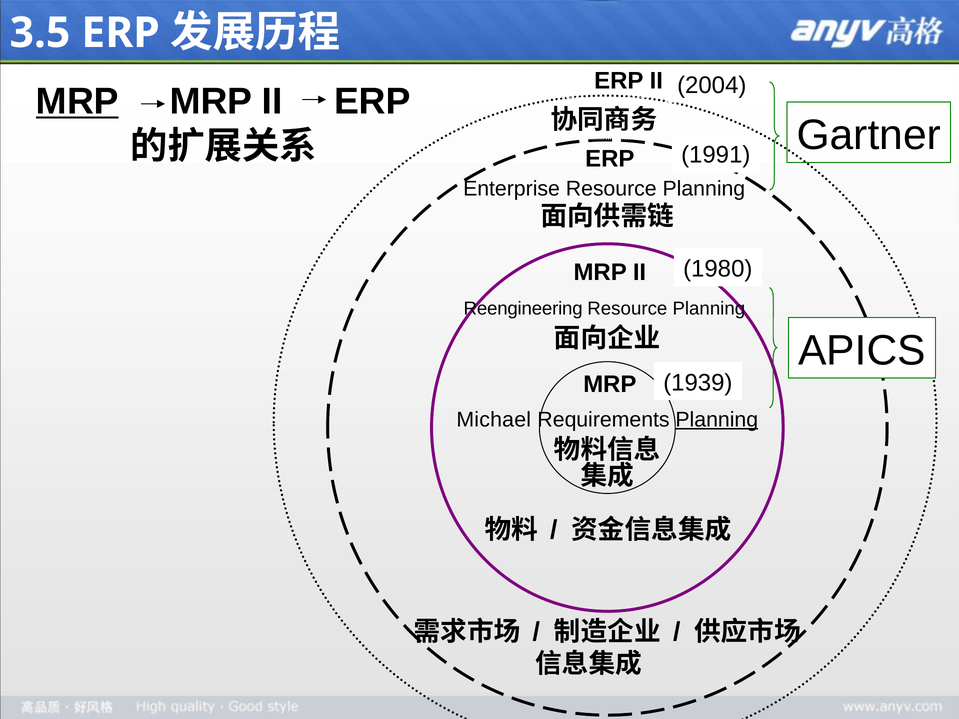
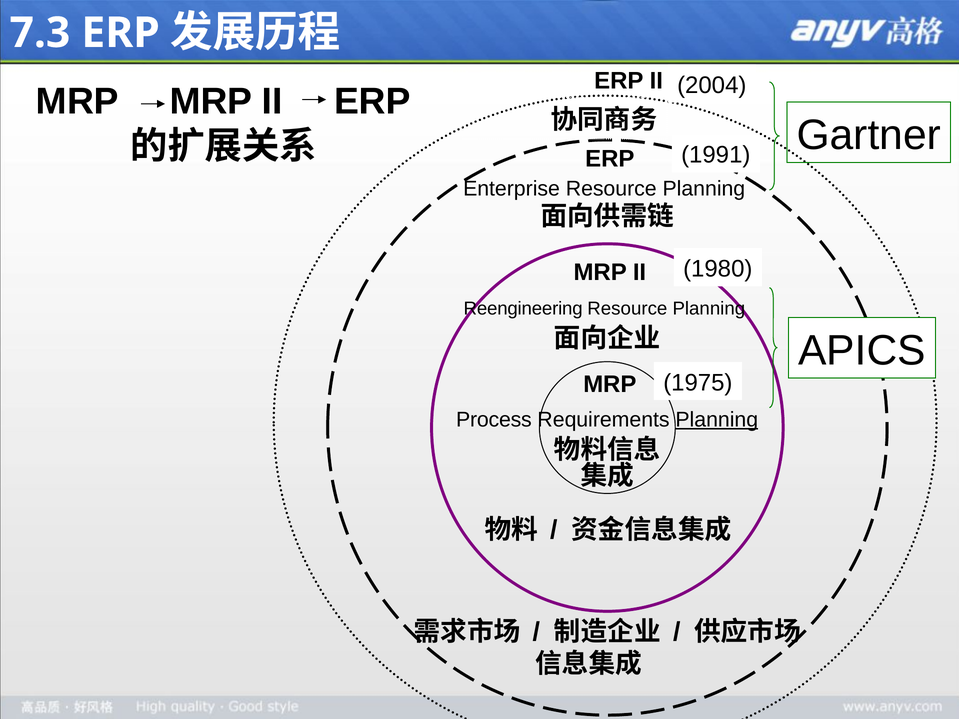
3.5: 3.5 -> 7.3 (40, 33)
MRP underline: present -> none (77, 102)
1939: 1939 -> 1975 (698, 383)
Michael: Michael -> Process (494, 420)
